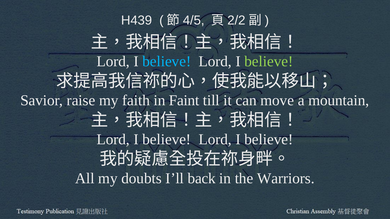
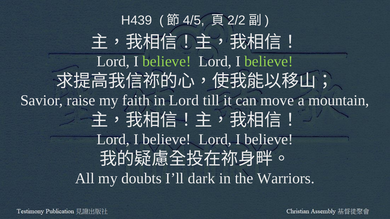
believe colour: light blue -> light green (167, 62)
in Faint: Faint -> Lord (184, 101)
back: back -> dark (202, 179)
